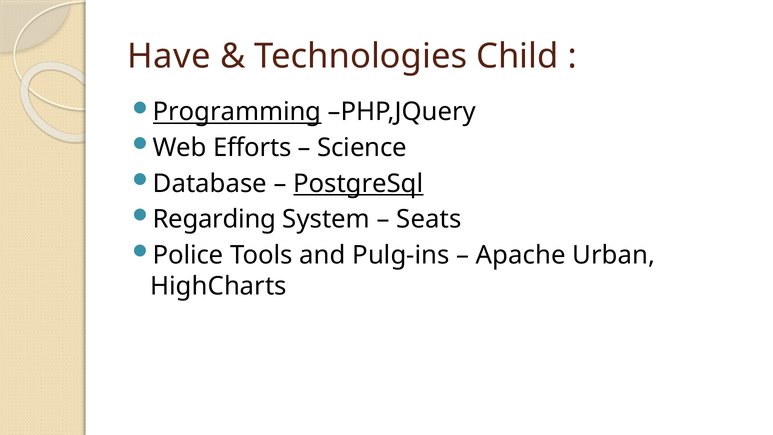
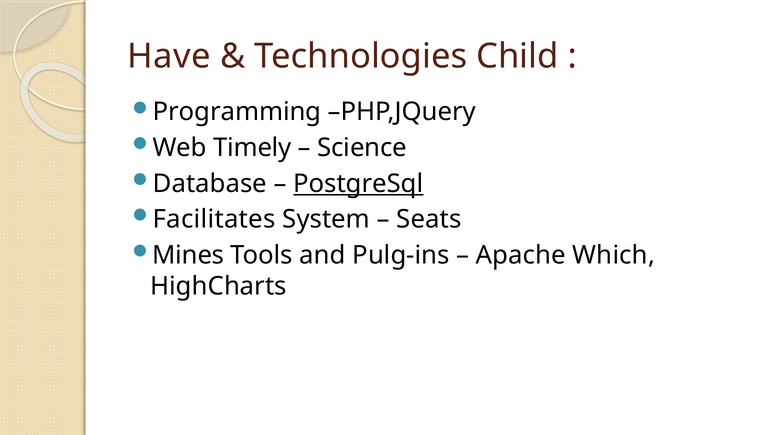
Programming underline: present -> none (237, 112)
Efforts: Efforts -> Timely (252, 148)
Regarding: Regarding -> Facilitates (214, 219)
Police: Police -> Mines (188, 255)
Urban: Urban -> Which (614, 255)
